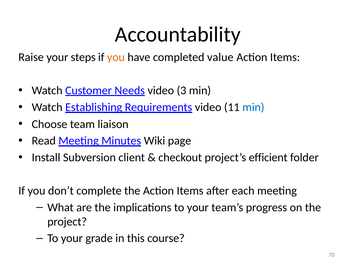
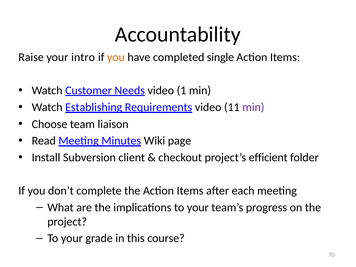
steps: steps -> intro (83, 57)
value: value -> single (220, 57)
3: 3 -> 1 (182, 90)
min colour: blue -> purple (253, 107)
